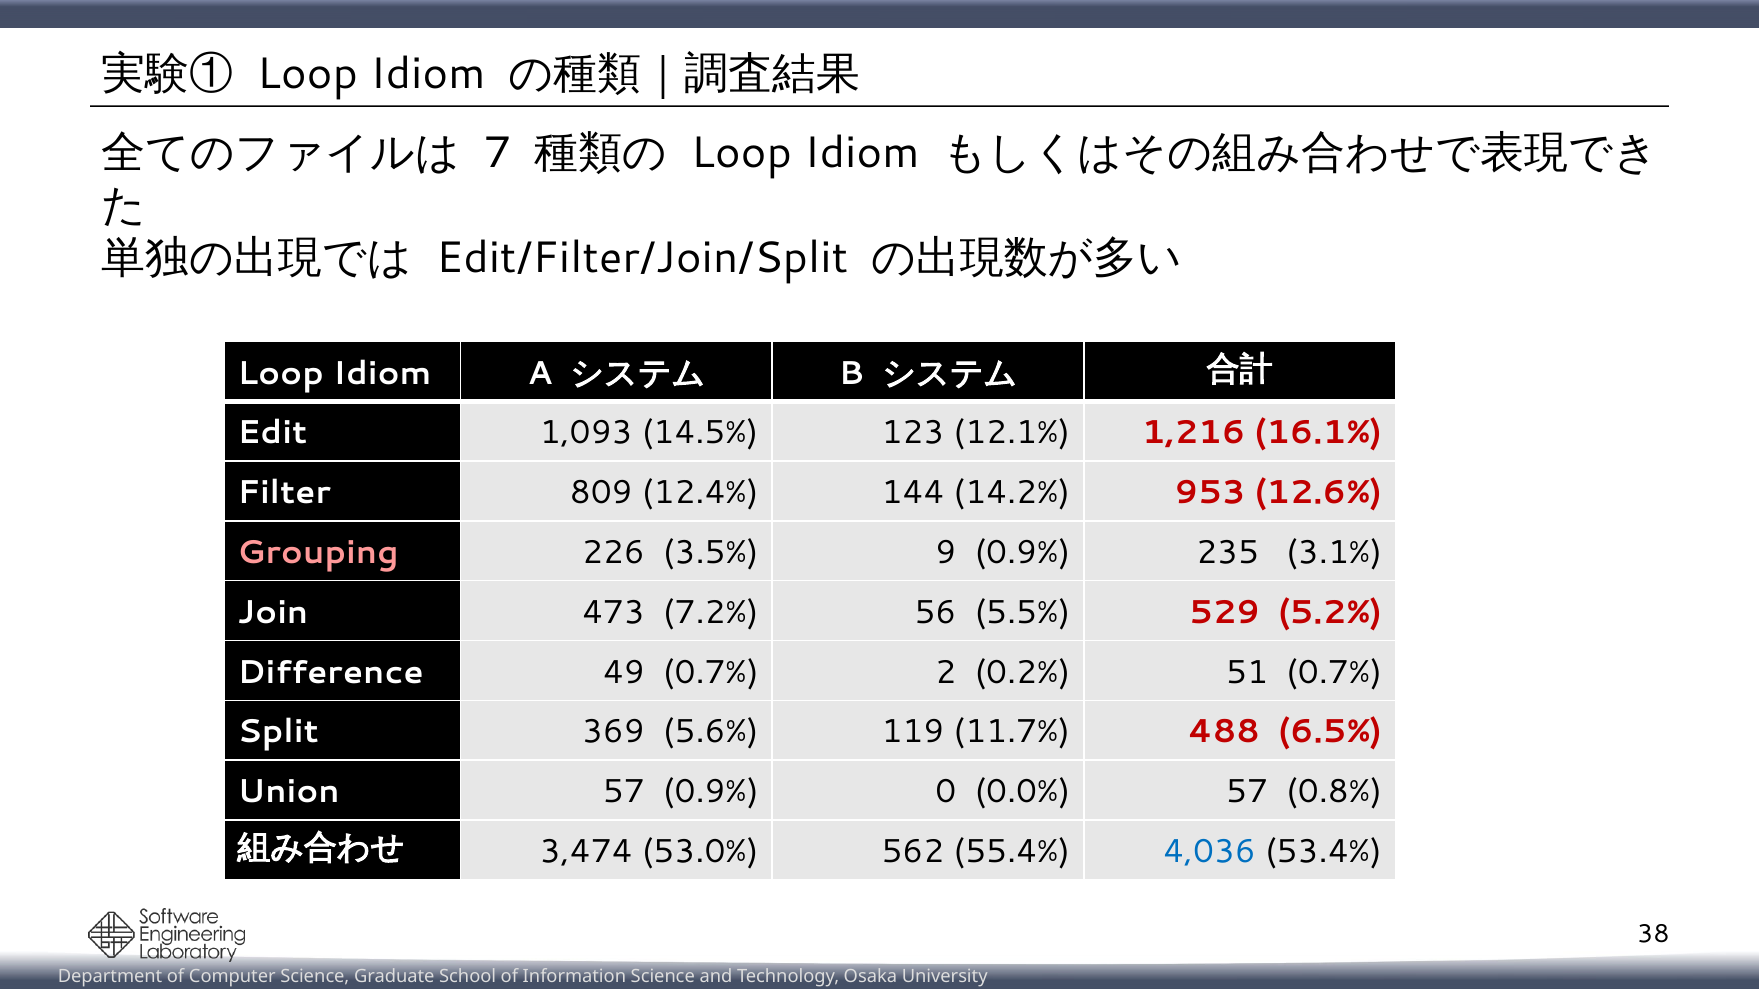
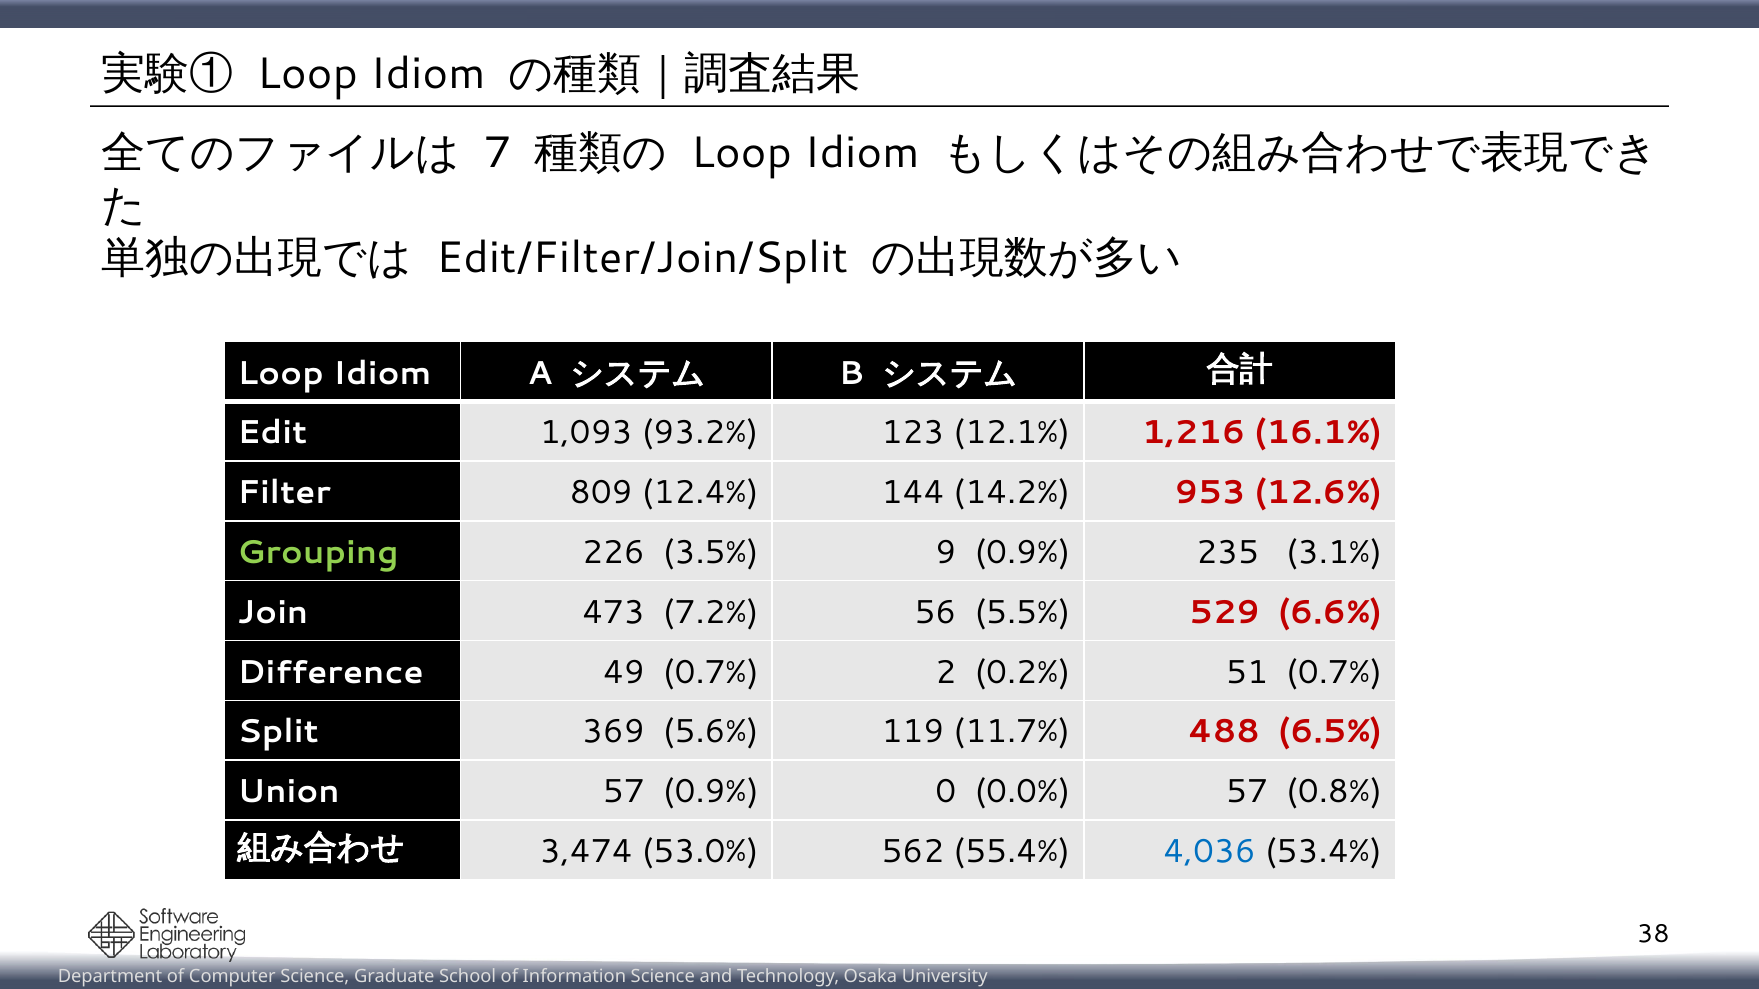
14.5%: 14.5% -> 93.2% (700, 433)
Grouping colour: pink -> light green (318, 553)
5.2%: 5.2% -> 6.6% (1330, 613)
